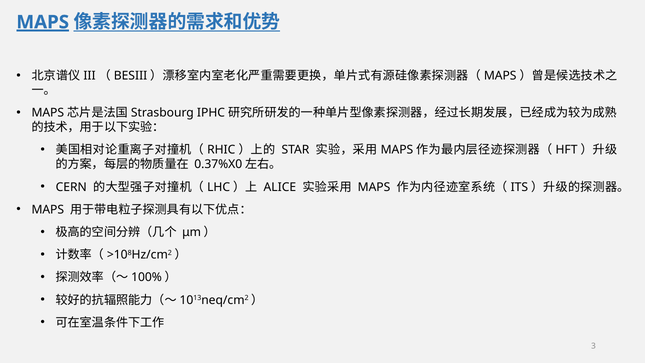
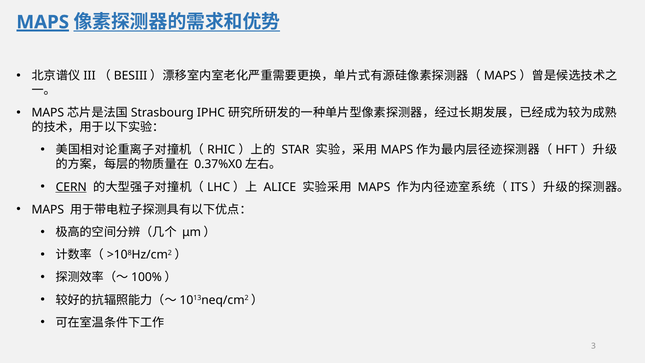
CERN underline: none -> present (71, 187)
